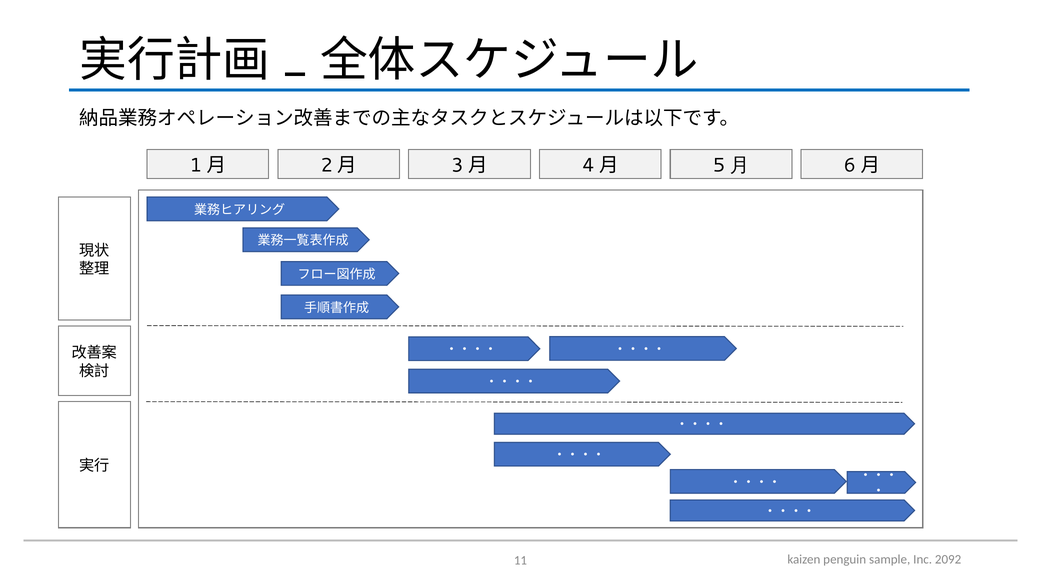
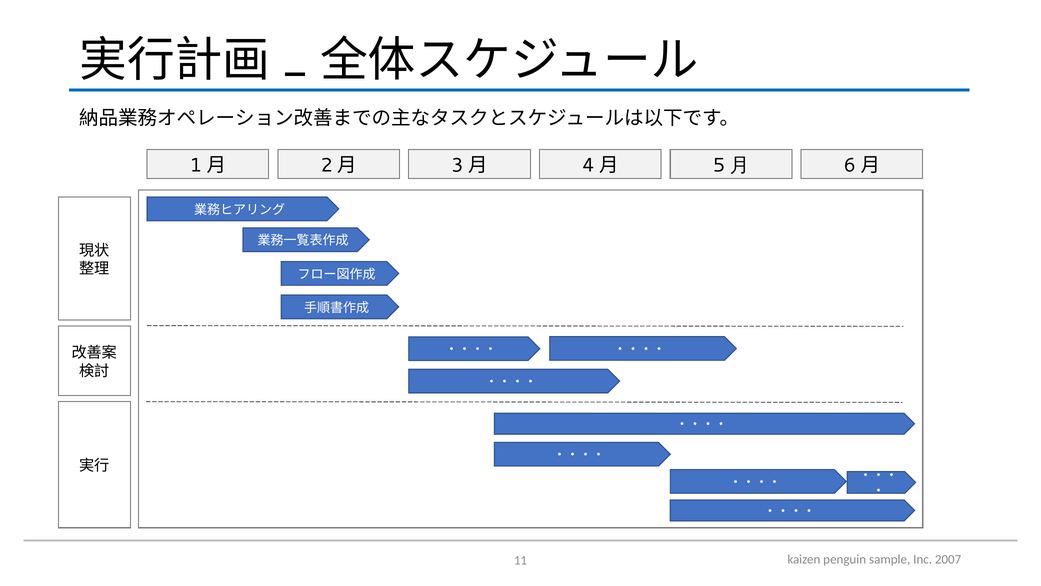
2092: 2092 -> 2007 (948, 559)
